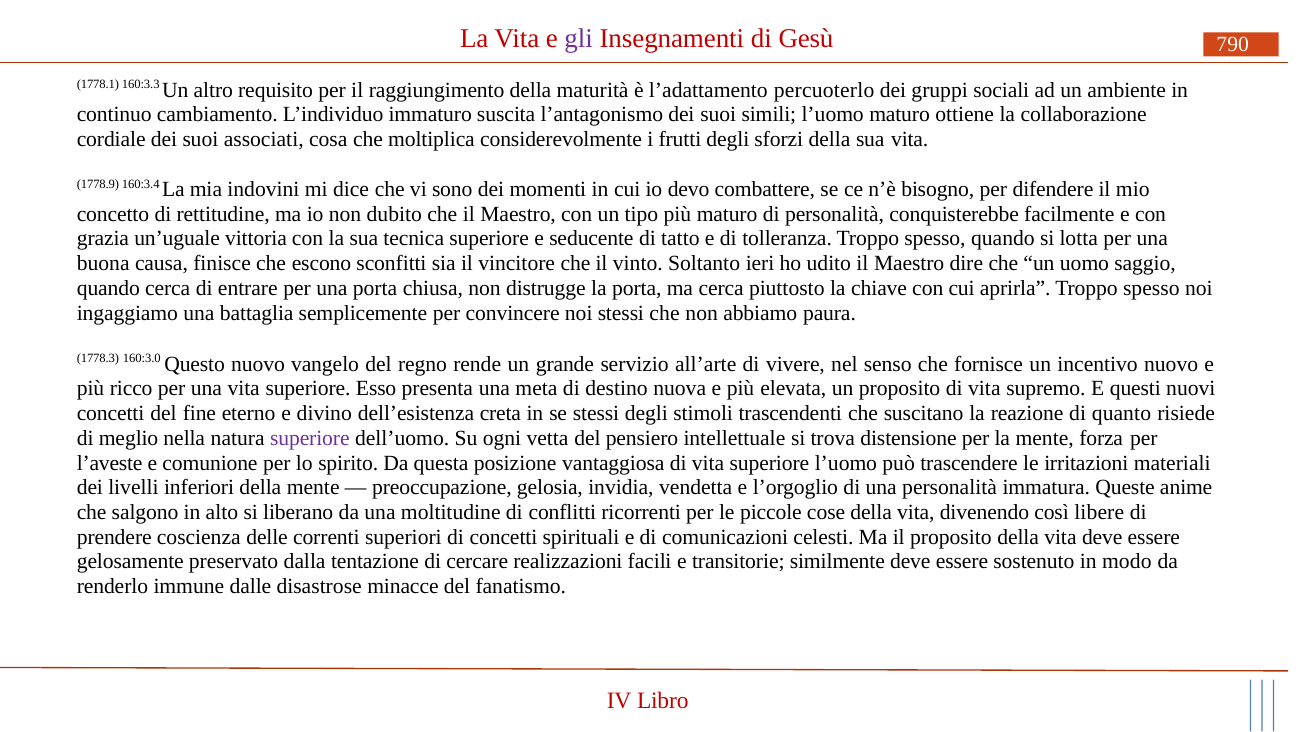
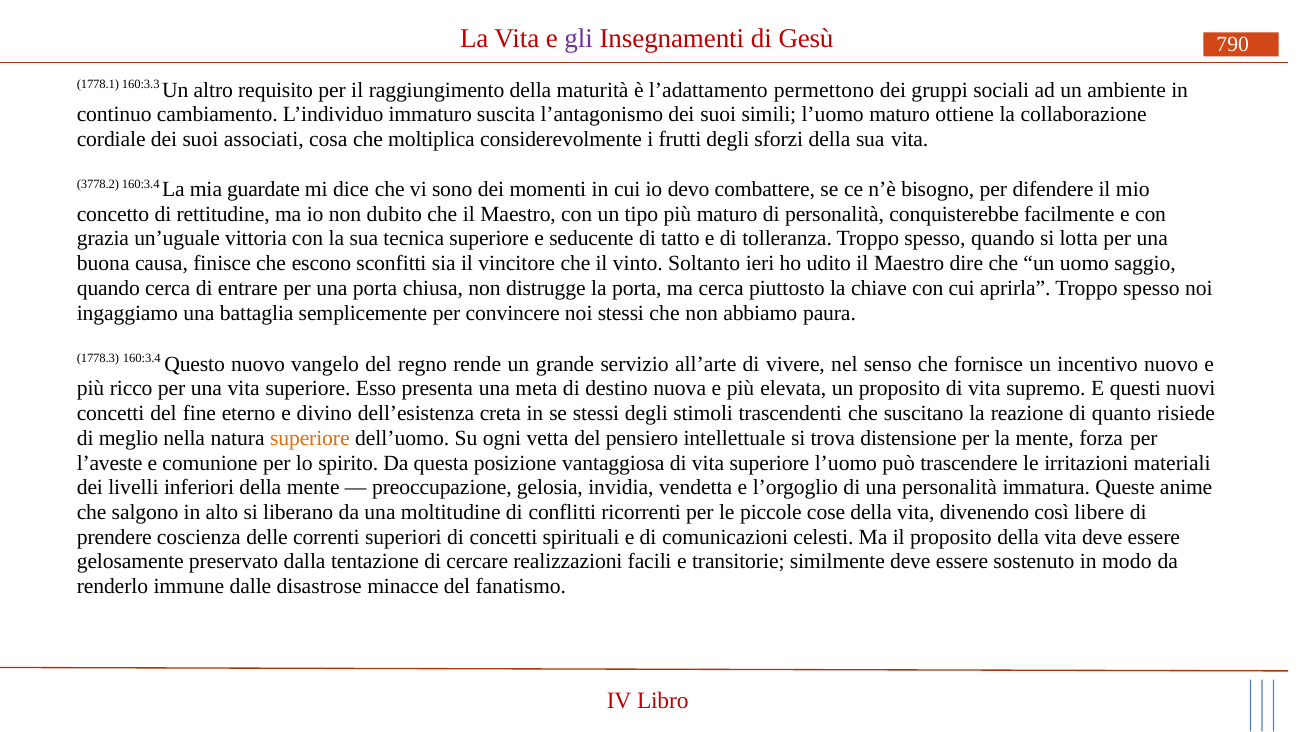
percuoterlo: percuoterlo -> permettono (824, 90)
1778.9: 1778.9 -> 3778.2 (98, 184)
indovini: indovini -> guardate (264, 189)
1778.3 160:3.0: 160:3.0 -> 160:3.4 (142, 359)
superiore colour: purple -> orange (310, 438)
